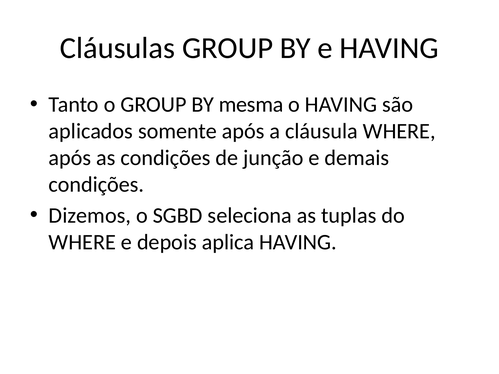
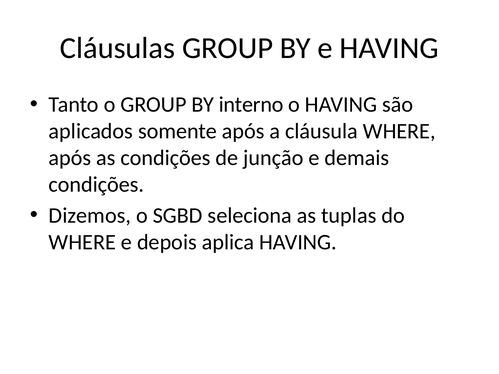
mesma: mesma -> interno (251, 105)
